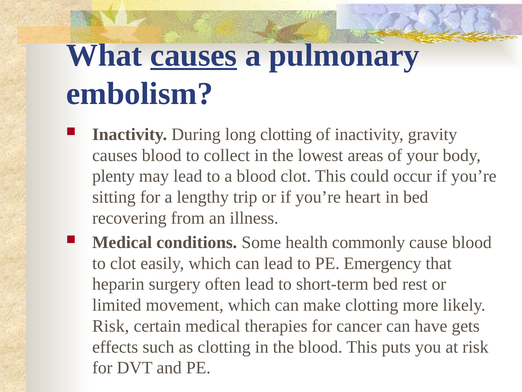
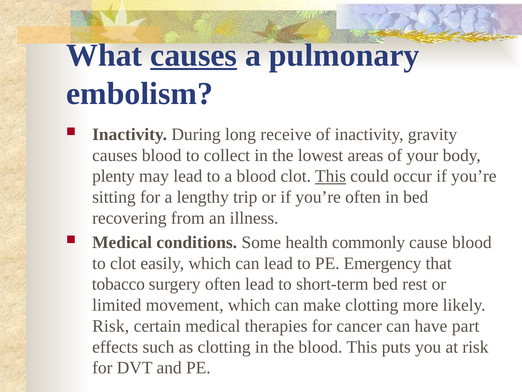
long clotting: clotting -> receive (286, 134)
This underline: none -> present (330, 176)
you’re heart: heart -> often (363, 197)
heparin: heparin -> tobacco (118, 284)
gets: gets -> part (466, 326)
